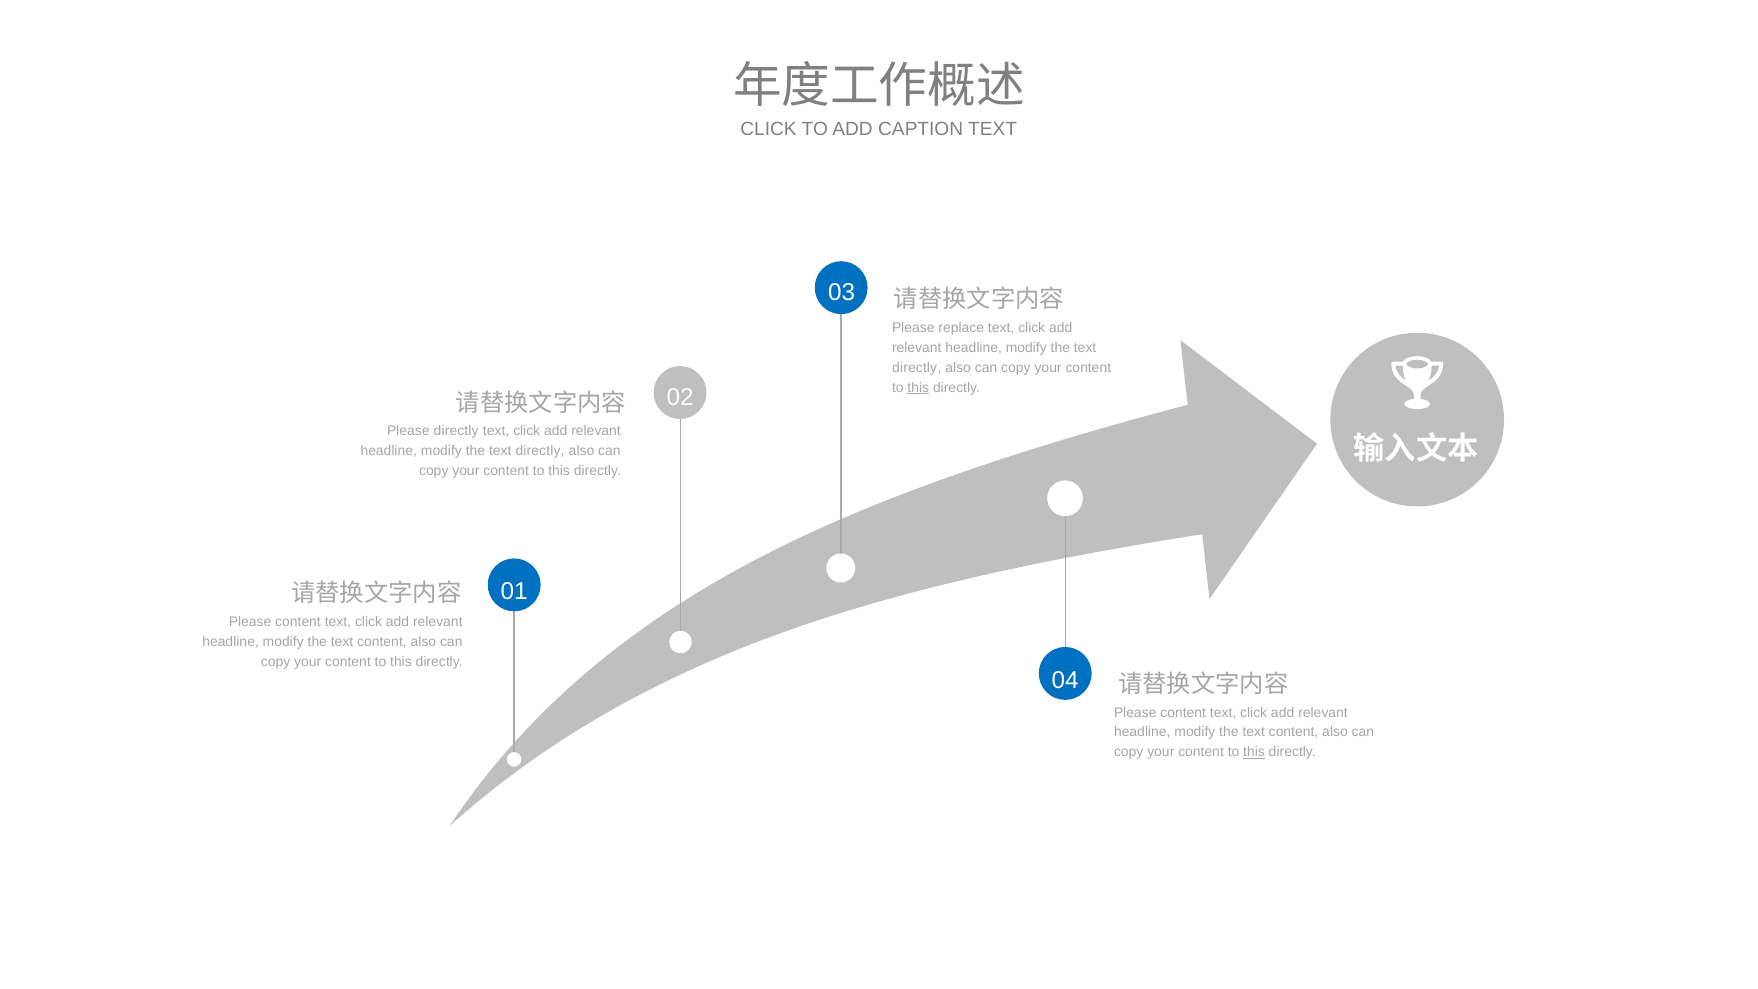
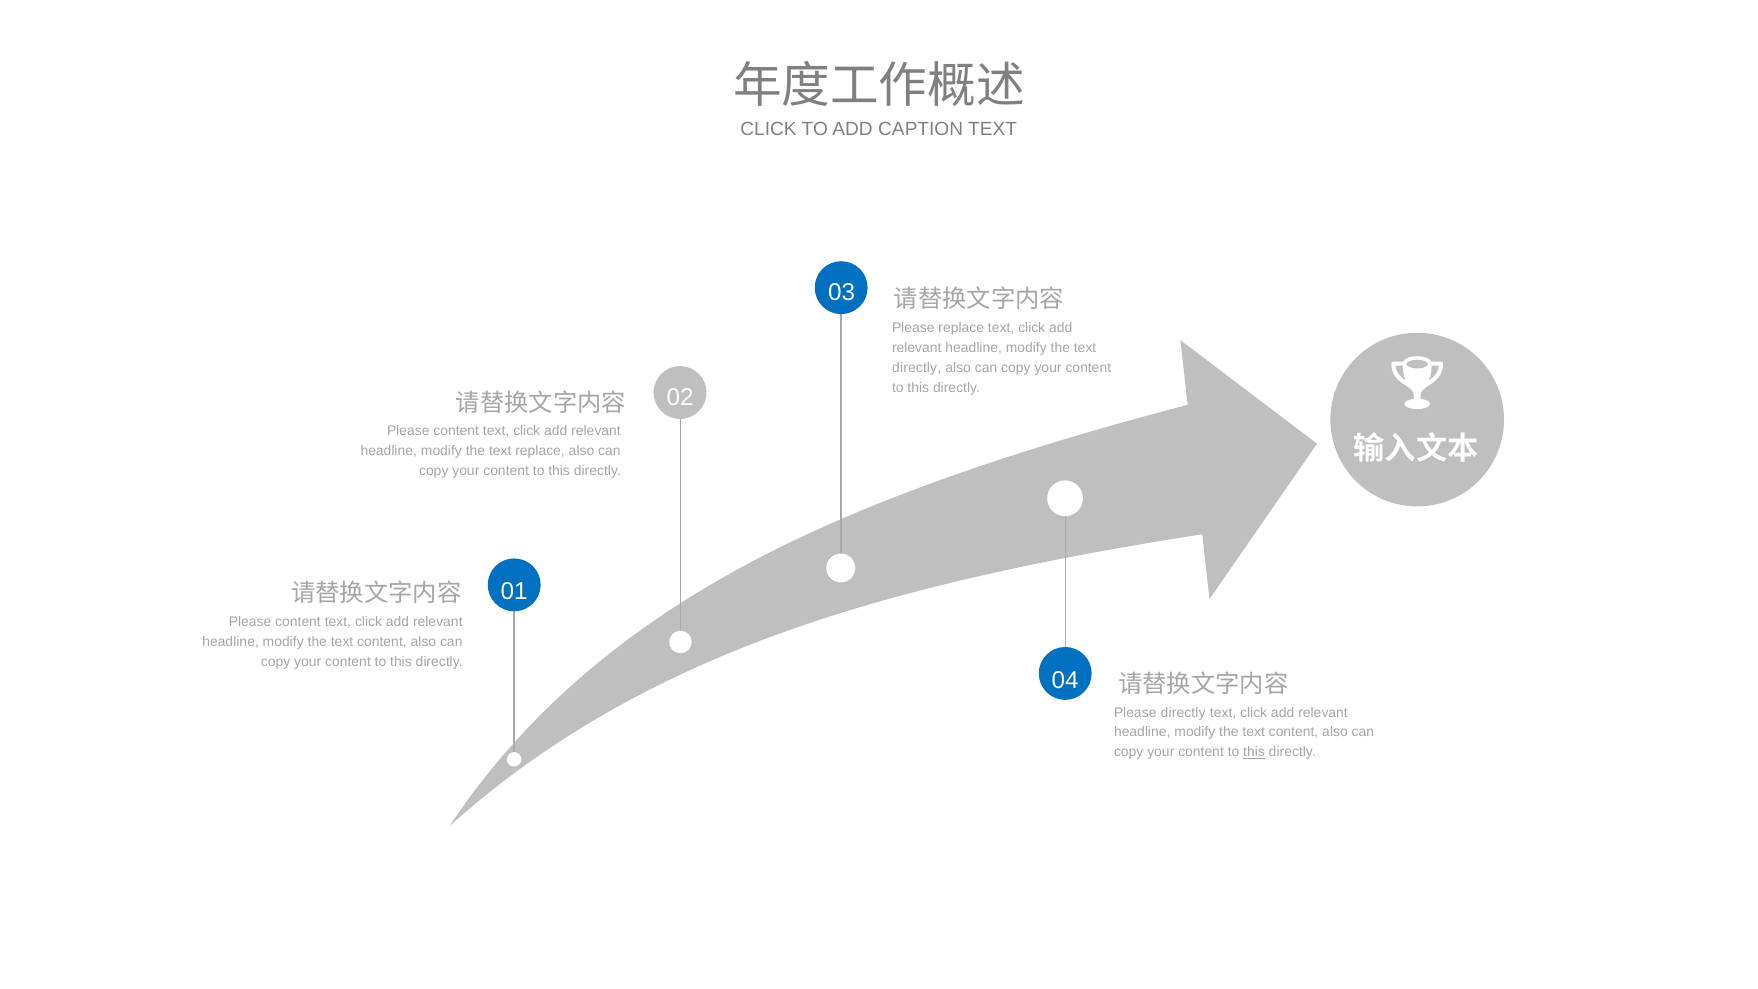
this underline: present -> none (918, 387)
directly: directly -> content (456, 431)
directly: directly -> replace (540, 451)
content: content -> directly (1183, 712)
